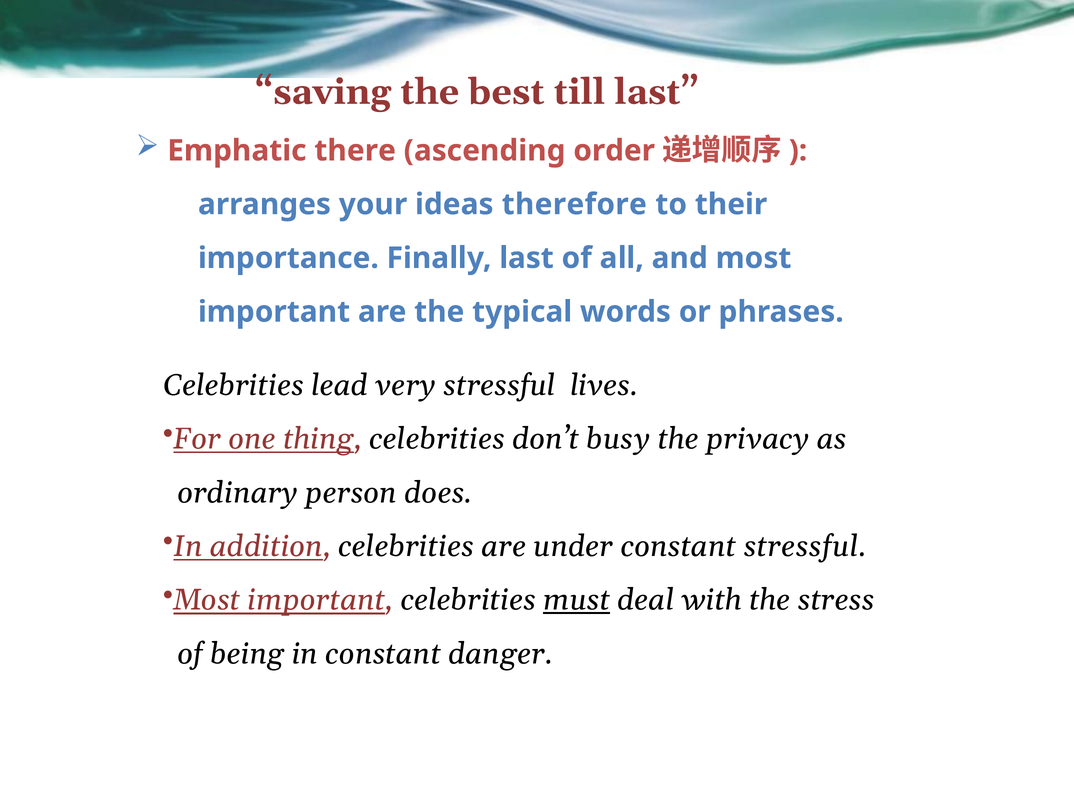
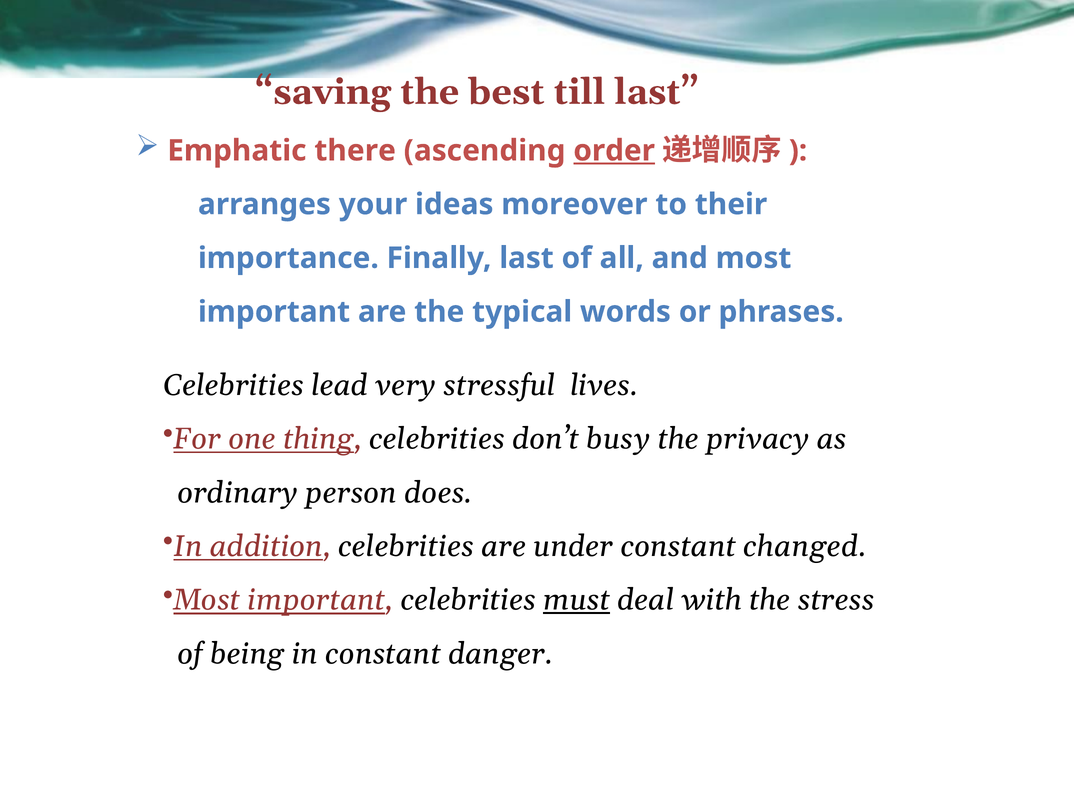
order underline: none -> present (614, 151)
therefore: therefore -> moreover (574, 204)
constant stressful: stressful -> changed (805, 546)
